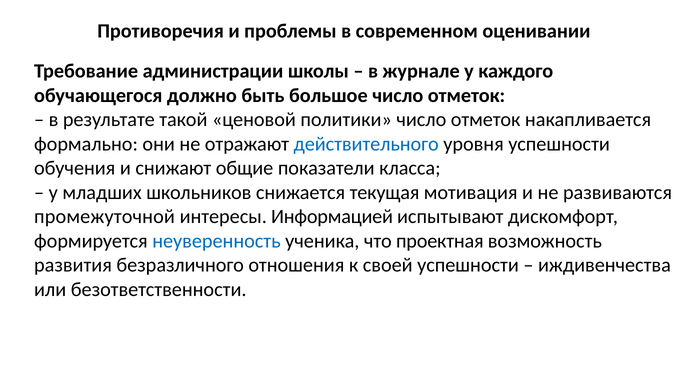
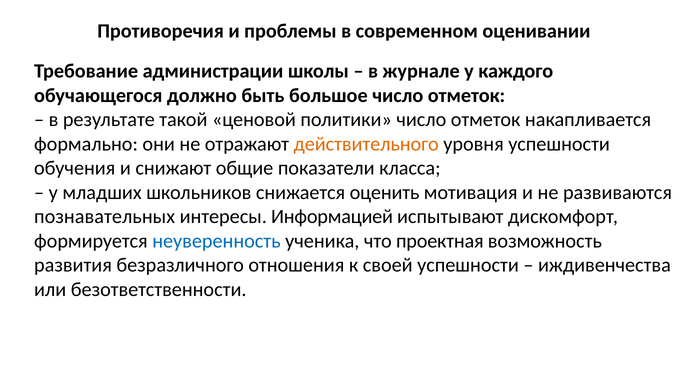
действительного colour: blue -> orange (366, 144)
текущая: текущая -> оценить (385, 193)
промежуточной: промежуточной -> познавательных (105, 217)
